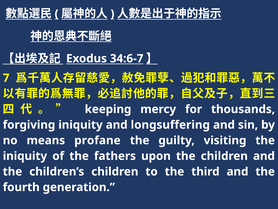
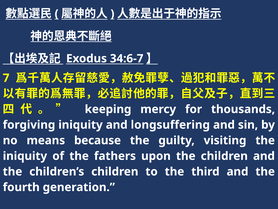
profane: profane -> because (98, 140)
